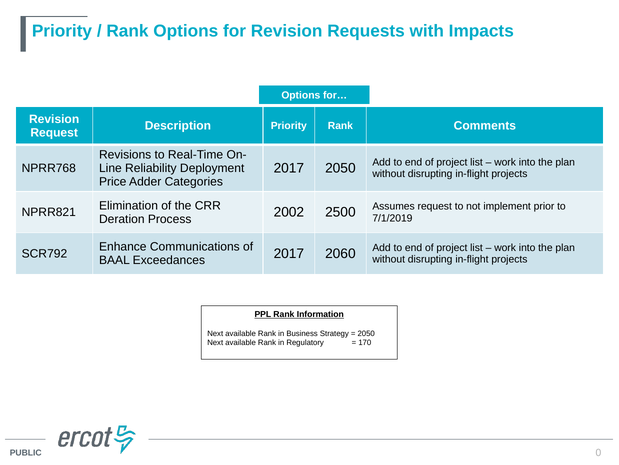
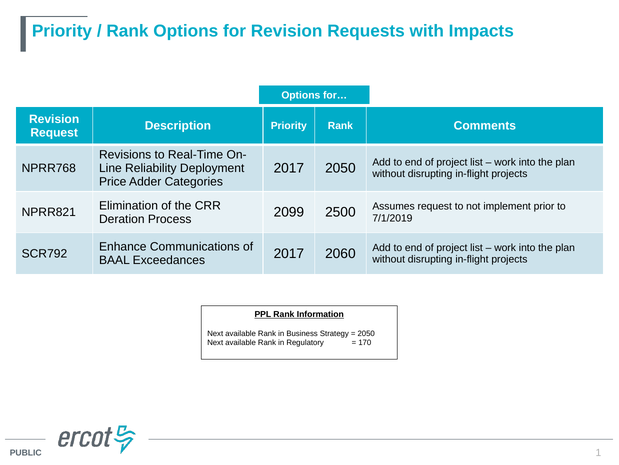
2002: 2002 -> 2099 (289, 212)
0: 0 -> 1 (598, 452)
